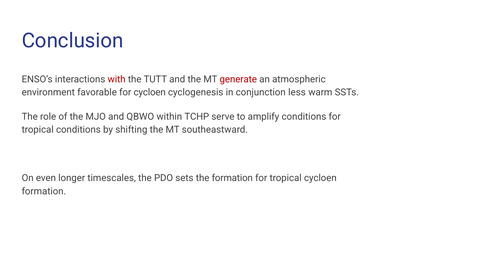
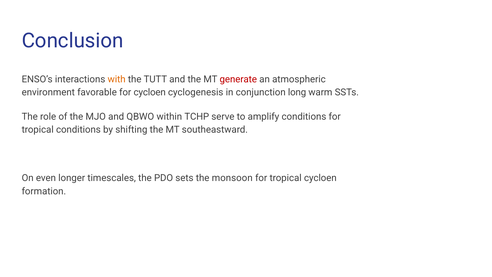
with colour: red -> orange (117, 79)
less: less -> long (297, 92)
the formation: formation -> monsoon (232, 178)
